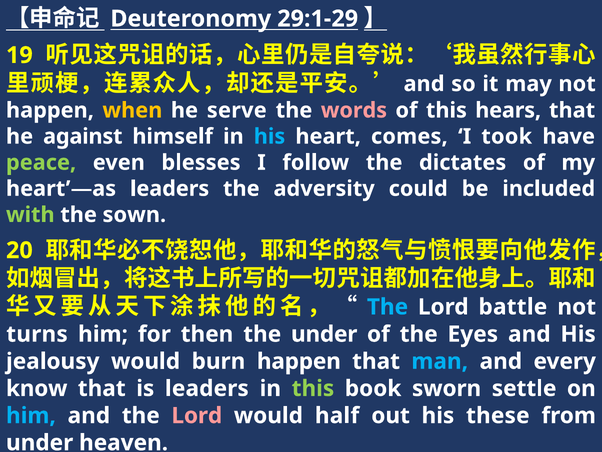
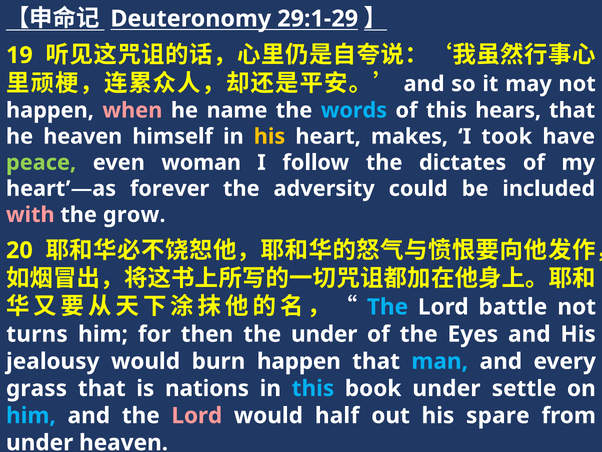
when colour: yellow -> pink (132, 110)
serve: serve -> name (237, 110)
words colour: pink -> light blue (354, 110)
he against: against -> heaven (83, 136)
his colour: light blue -> yellow (270, 136)
comes: comes -> makes (409, 136)
blesses: blesses -> woman (201, 162)
heart’—as leaders: leaders -> forever (170, 188)
with colour: light green -> pink (30, 215)
sown: sown -> grow (134, 215)
know: know -> grass (37, 388)
is leaders: leaders -> nations (207, 388)
this colour: light green -> light blue (313, 388)
book sworn: sworn -> under (446, 388)
these: these -> spare (498, 415)
